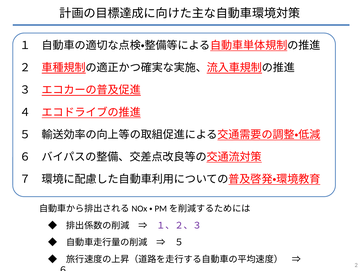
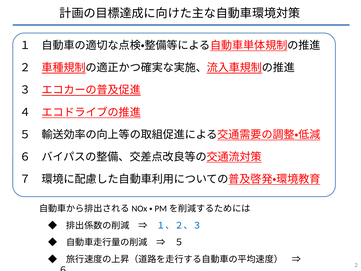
１、２、３ colour: purple -> blue (179, 225)
